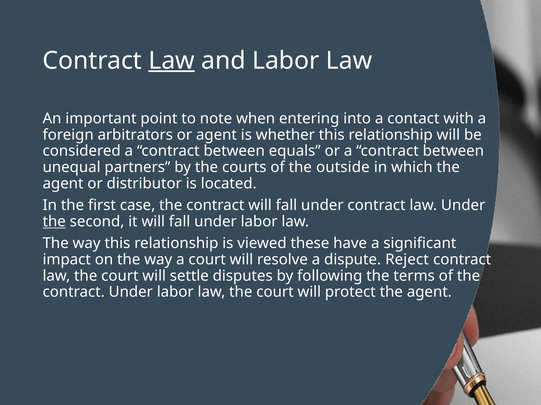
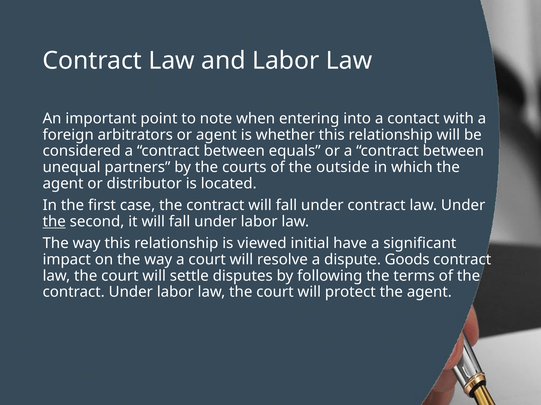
Law underline: present -> none (172, 61)
these: these -> initial (310, 244)
Reject: Reject -> Goods (407, 260)
